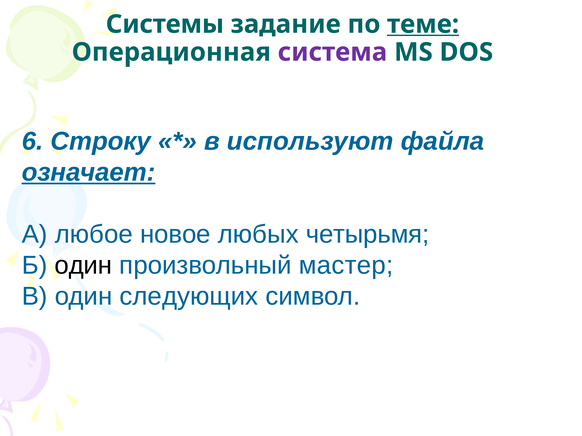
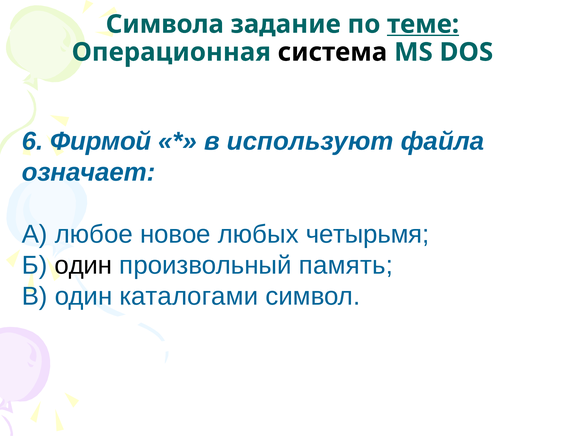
Системы: Системы -> Символа (165, 24)
система colour: purple -> black (332, 52)
Строку: Строку -> Фирмой (101, 141)
означает underline: present -> none (89, 173)
мастер: мастер -> память (346, 266)
следующих: следующих -> каталогами (189, 297)
